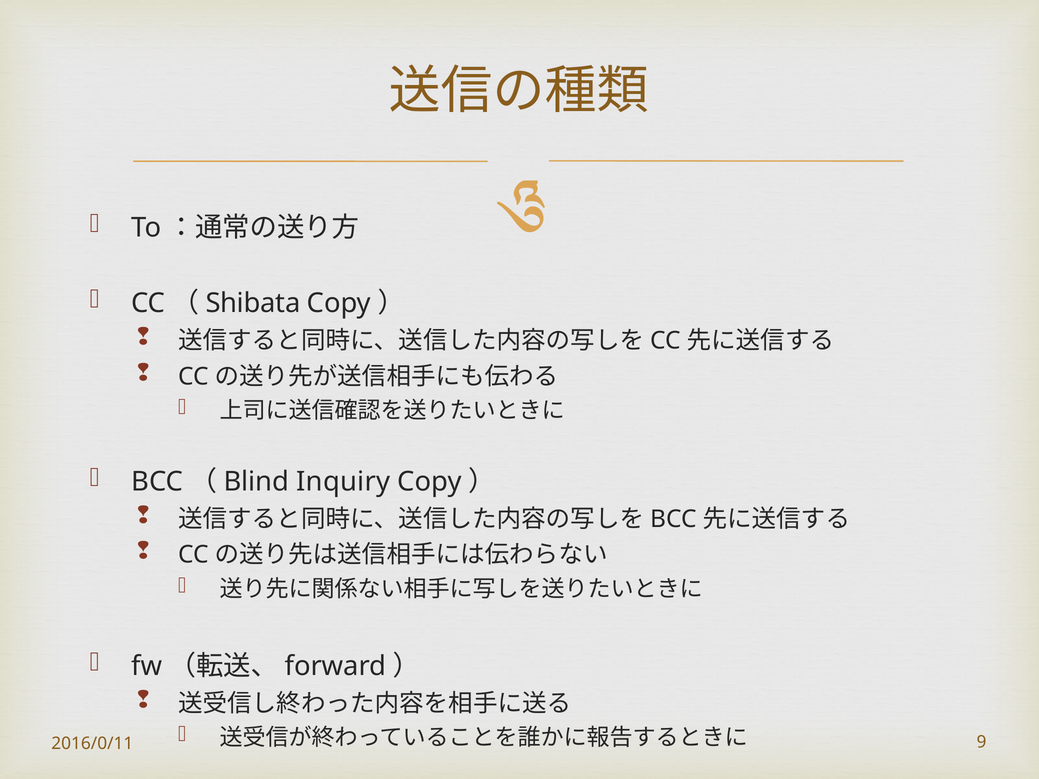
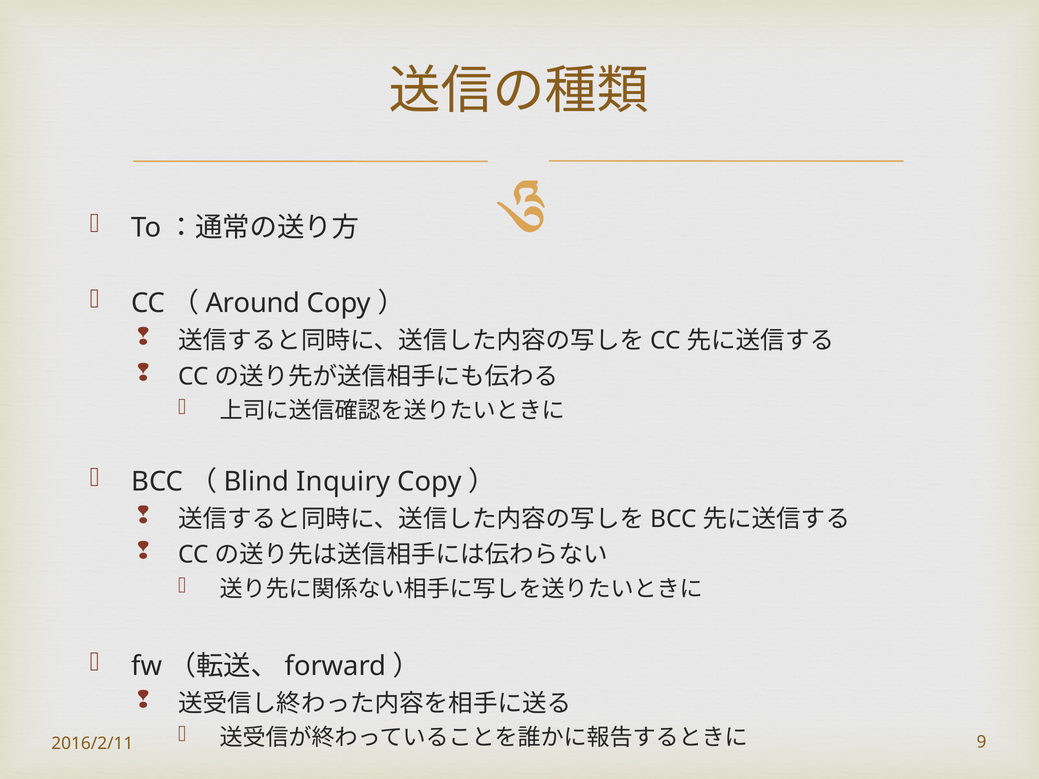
Shibata: Shibata -> Around (253, 304)
2016/0/11: 2016/0/11 -> 2016/2/11 (92, 744)
